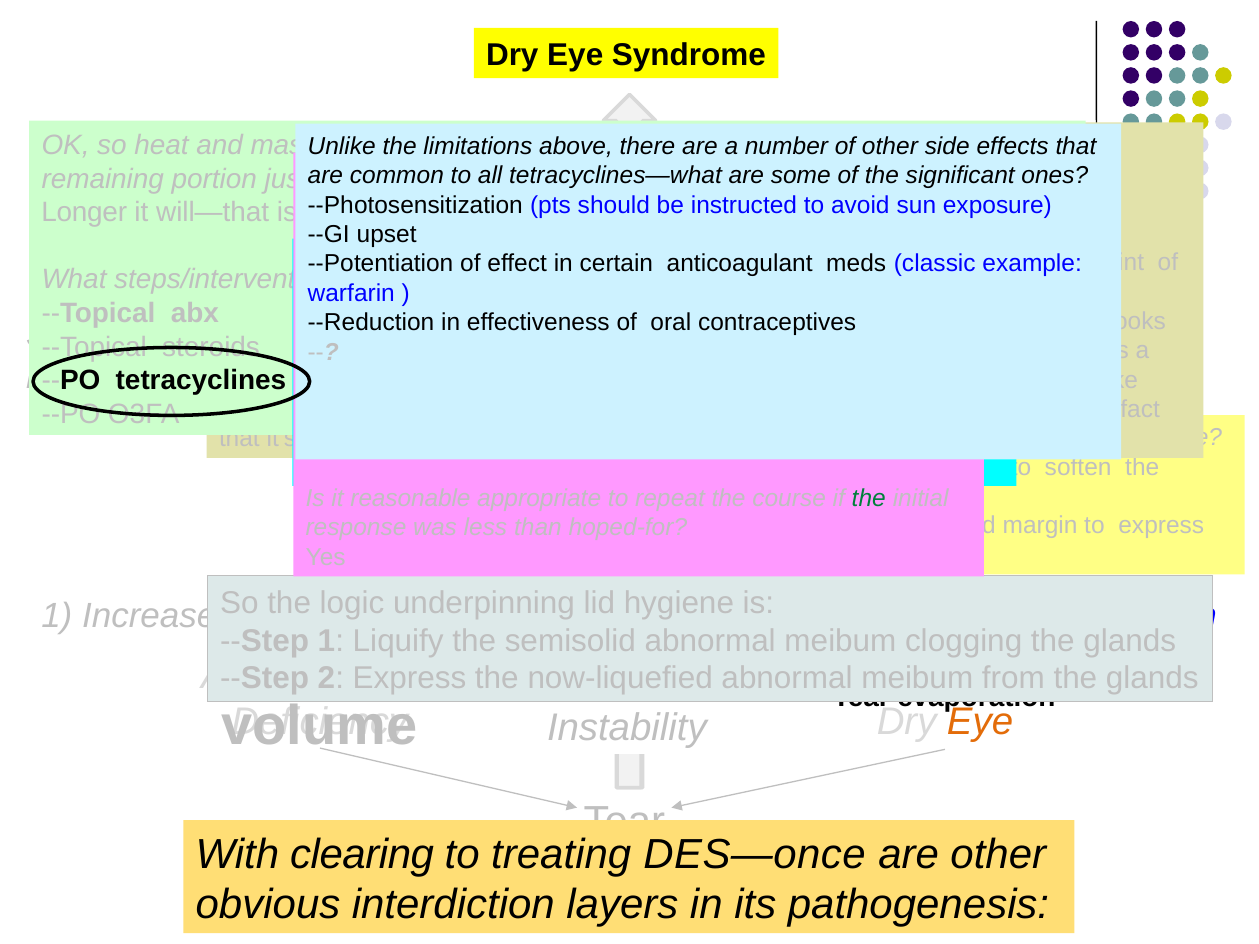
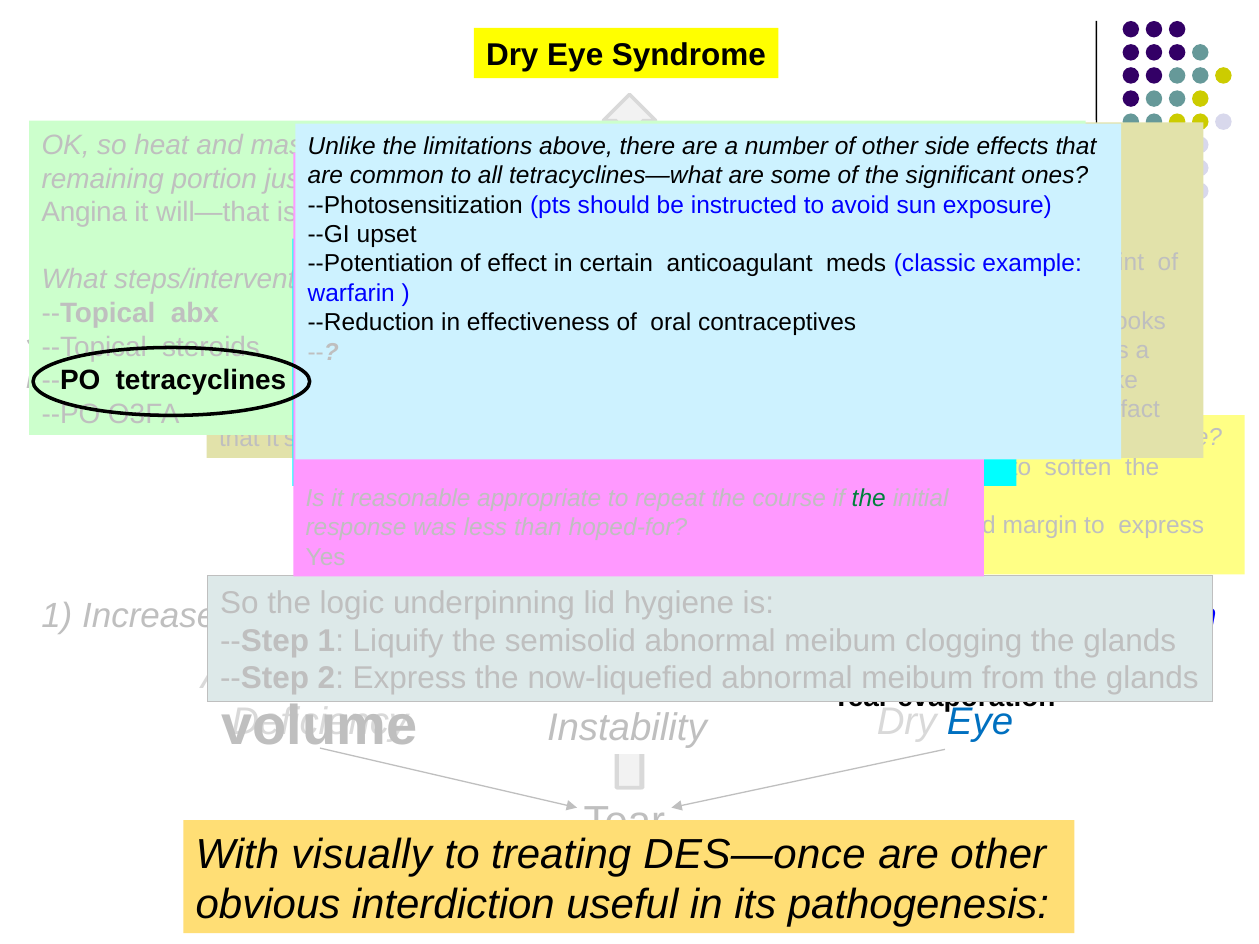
Longer: Longer -> Angina (84, 213)
Eye colour: orange -> blue (980, 722)
clearing: clearing -> visually (362, 855)
layers: layers -> useful (622, 905)
